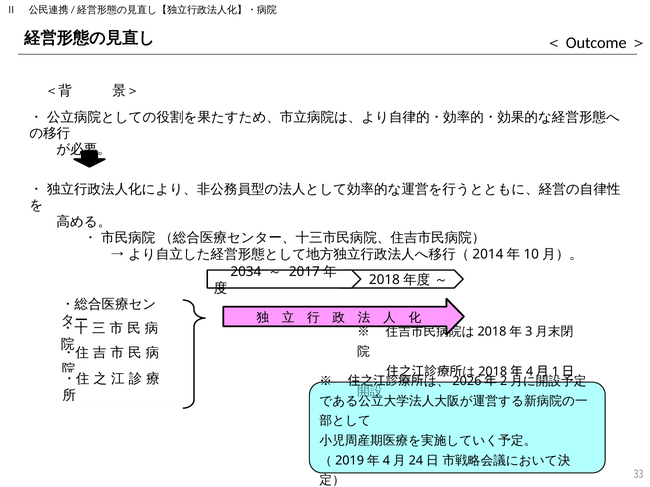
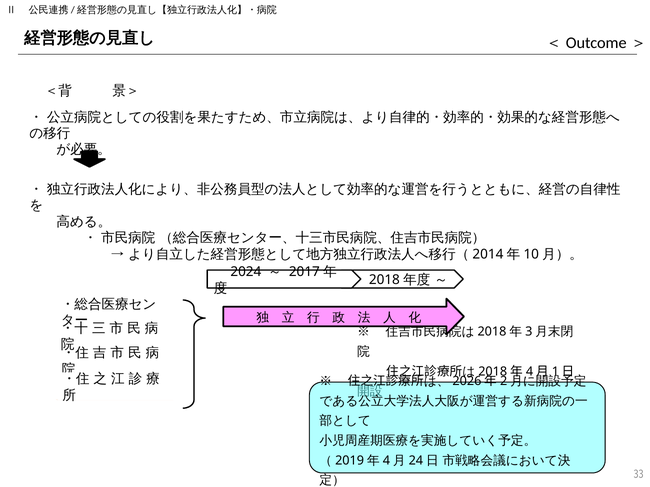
2034: 2034 -> 2024 (246, 272)
